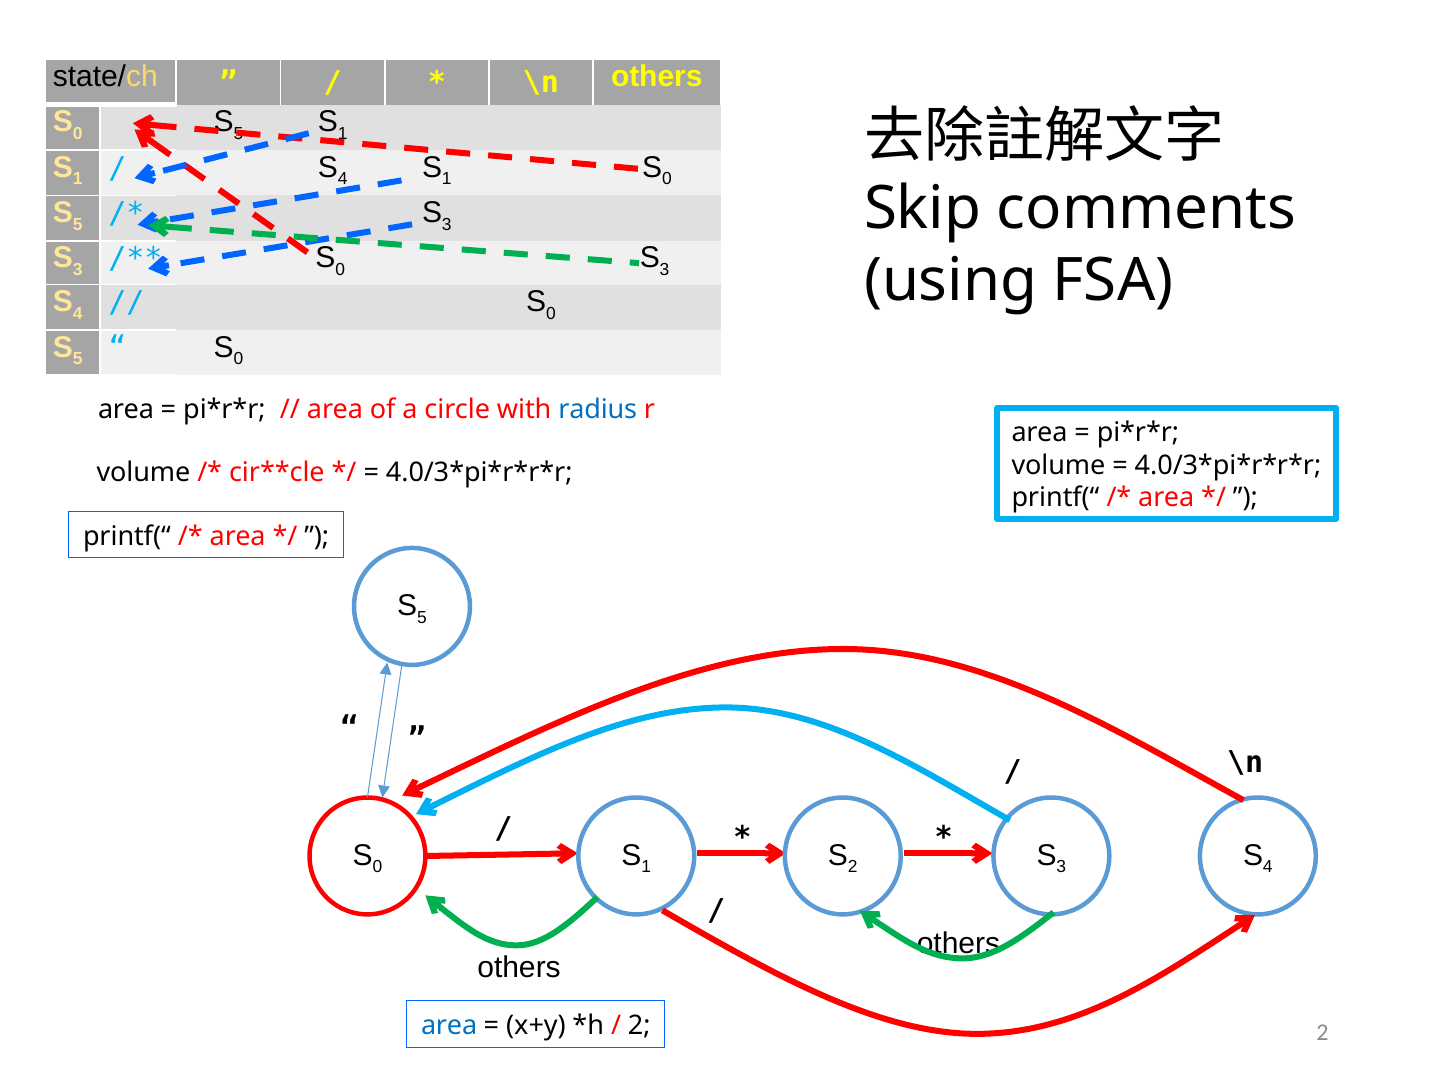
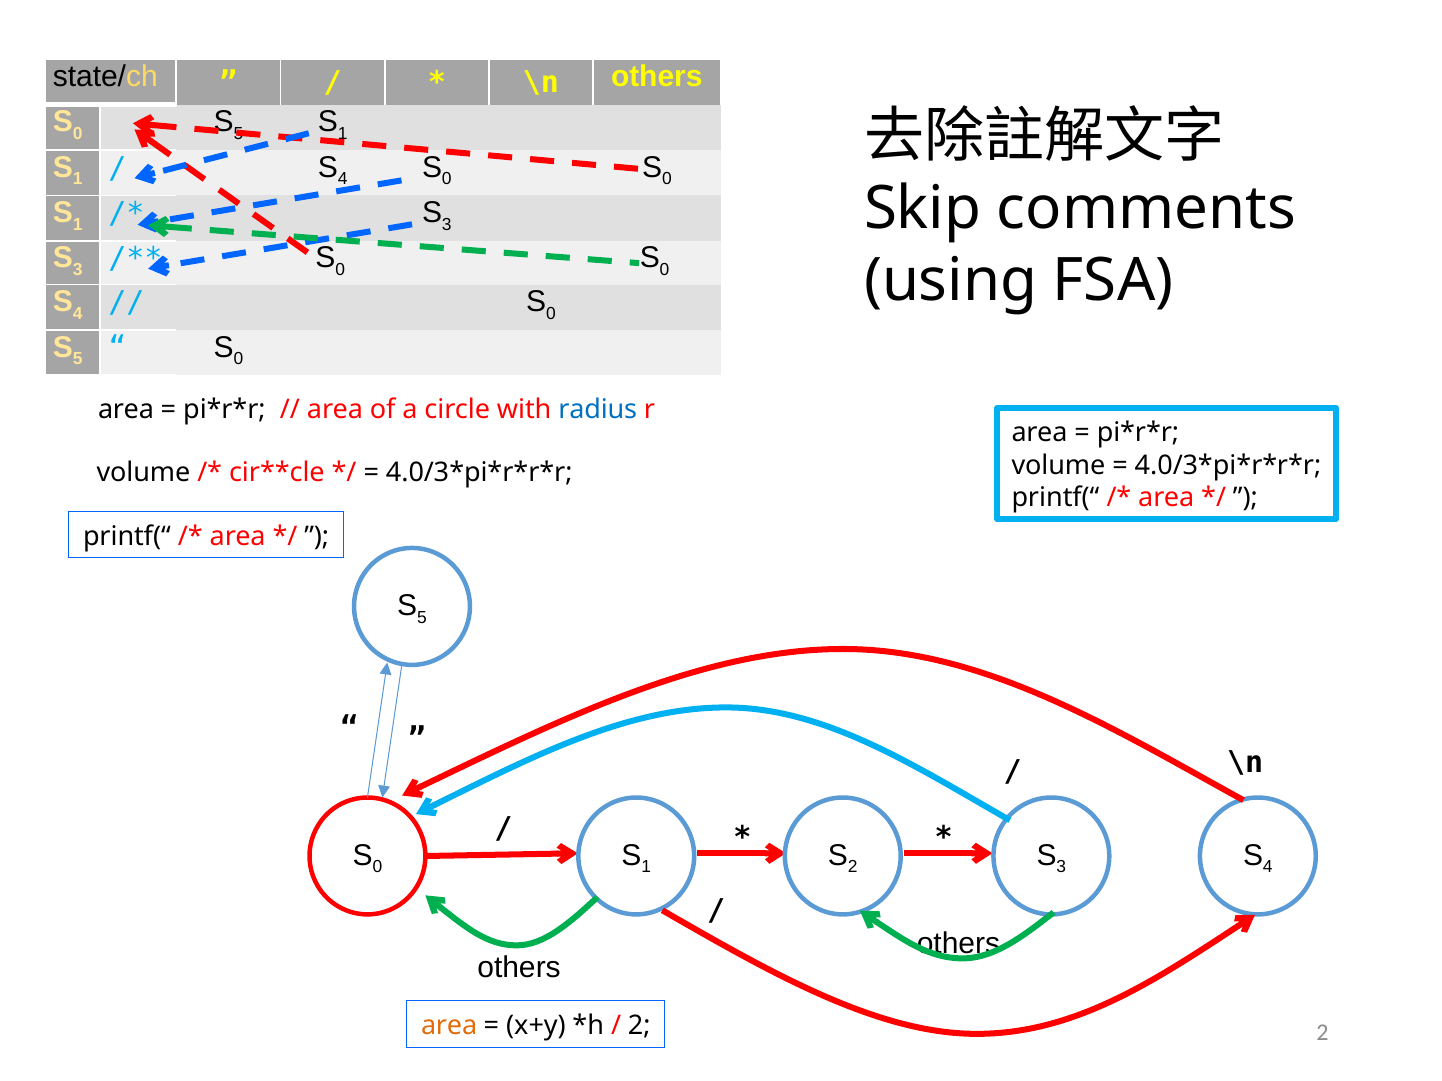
1: 1 -> 0 (447, 179)
5: 5 -> 1 (78, 224)
3: 3 -> 0 (665, 270)
area colour: blue -> orange (449, 1026)
